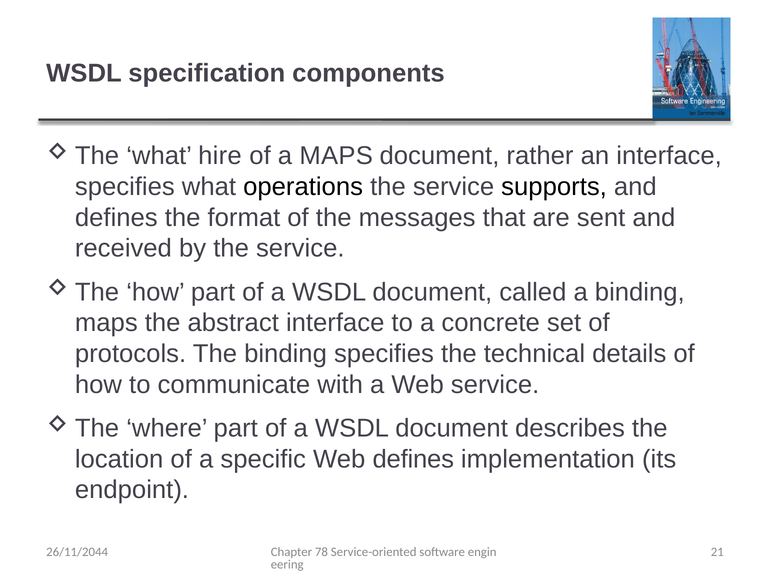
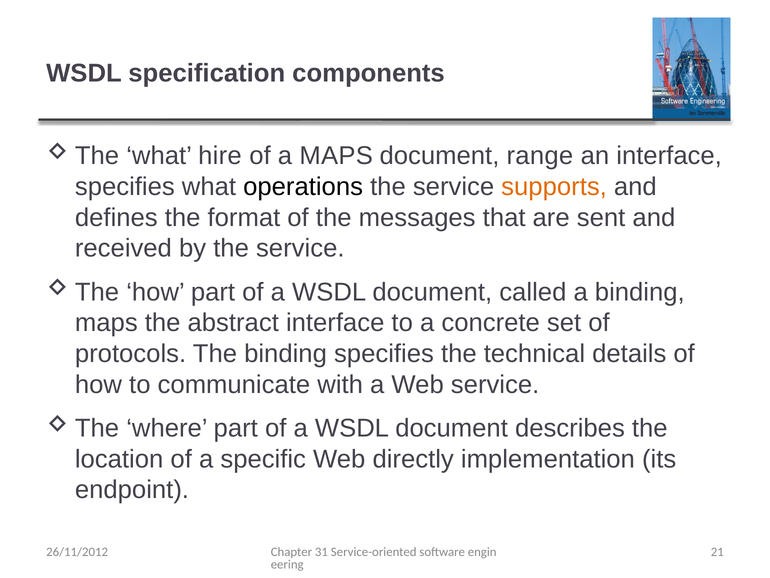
rather: rather -> range (540, 156)
supports colour: black -> orange (554, 187)
Web defines: defines -> directly (413, 459)
78: 78 -> 31 (321, 551)
26/11/2044: 26/11/2044 -> 26/11/2012 (77, 552)
